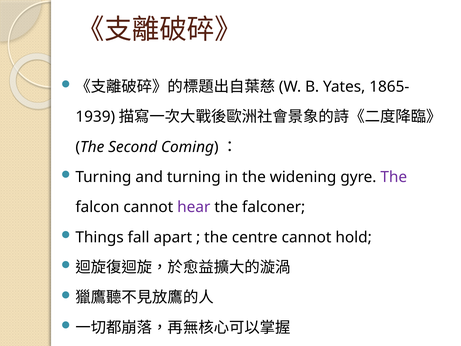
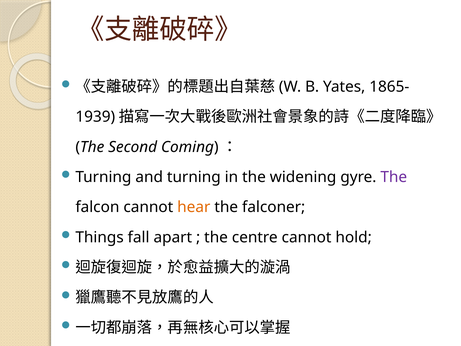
hear colour: purple -> orange (194, 207)
